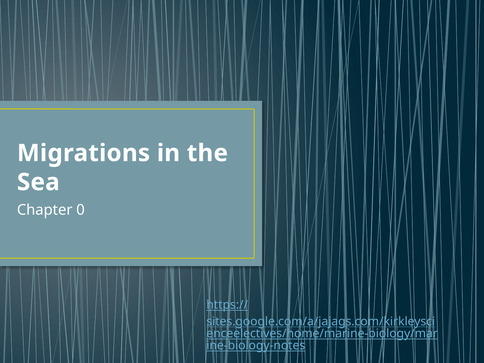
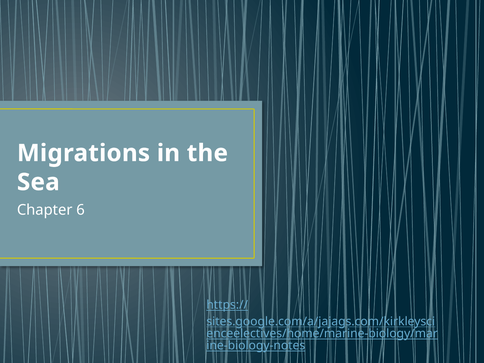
0: 0 -> 6 (81, 210)
